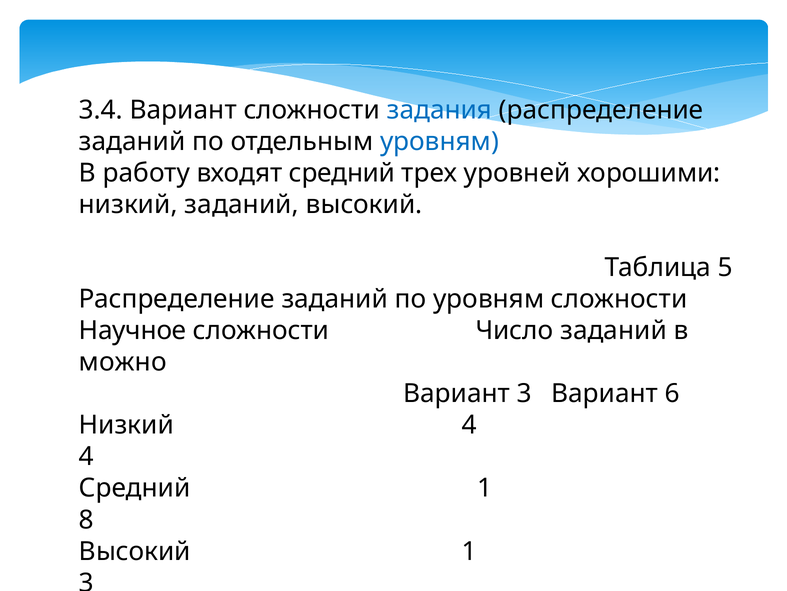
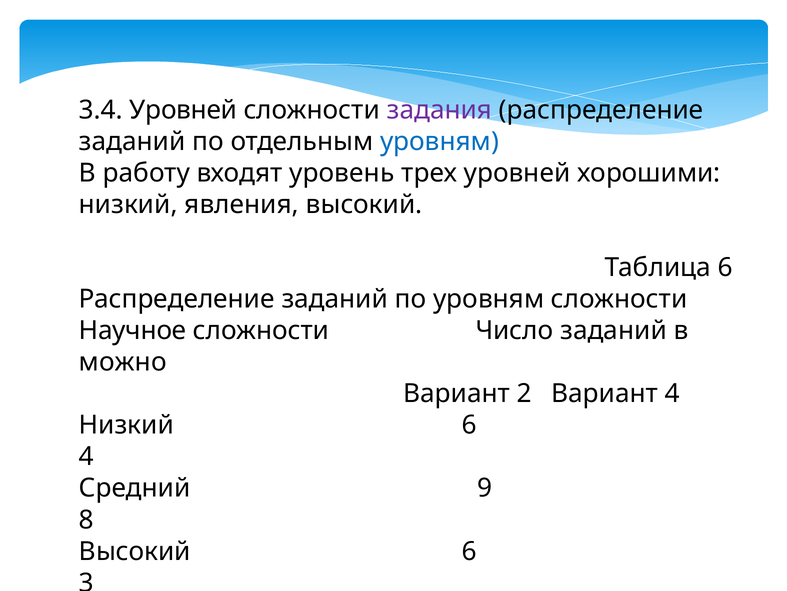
3.4 Вариант: Вариант -> Уровней (183, 110)
задания colour: blue -> purple (439, 110)
входят средний: средний -> уровень (342, 173)
низкий заданий: заданий -> явления (242, 204)
Таблица 5: 5 -> 6 (725, 267)
Вариант 3: 3 -> 2 (524, 393)
Вариант 6: 6 -> 4 (672, 393)
Низкий 4: 4 -> 6 (469, 425)
Средний 1: 1 -> 9 (485, 488)
Высокий 1: 1 -> 6 (469, 551)
